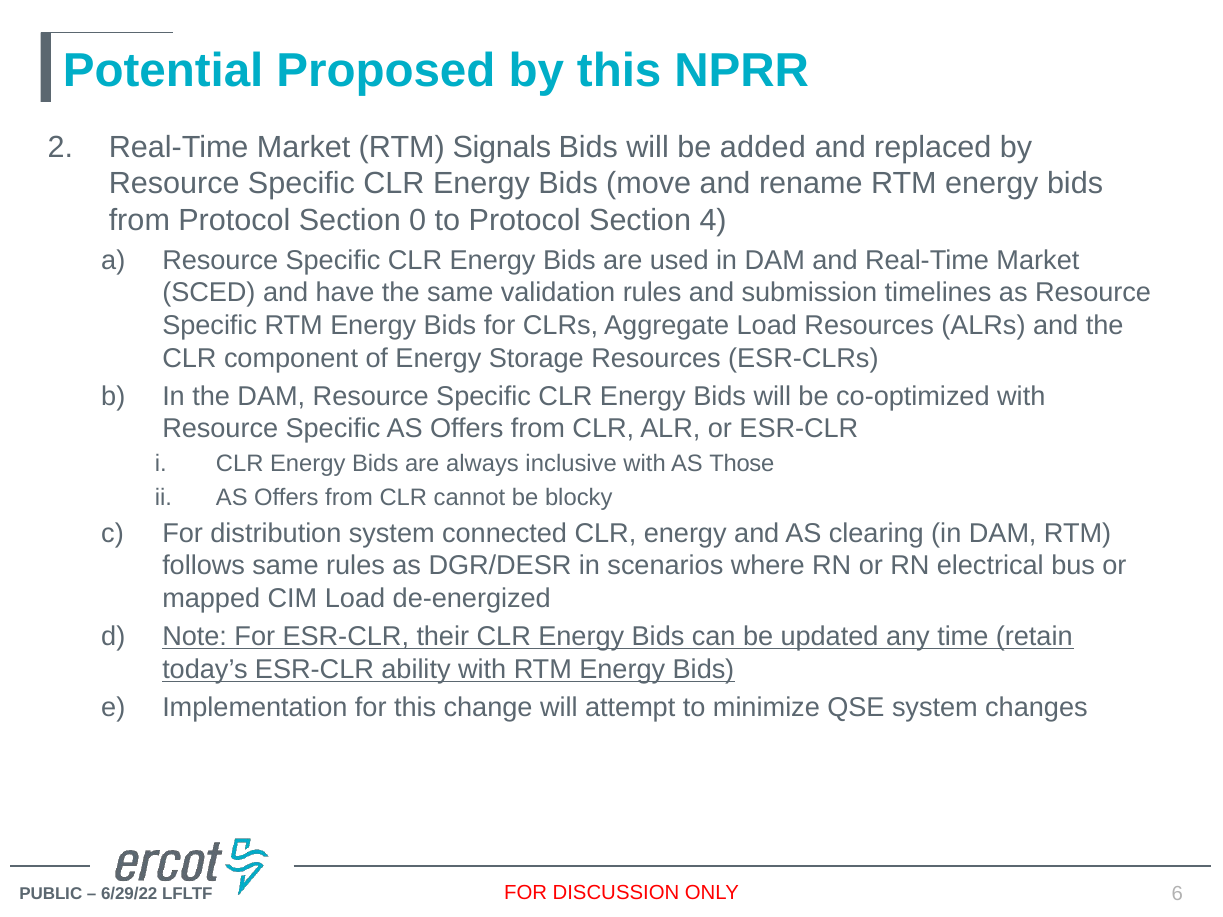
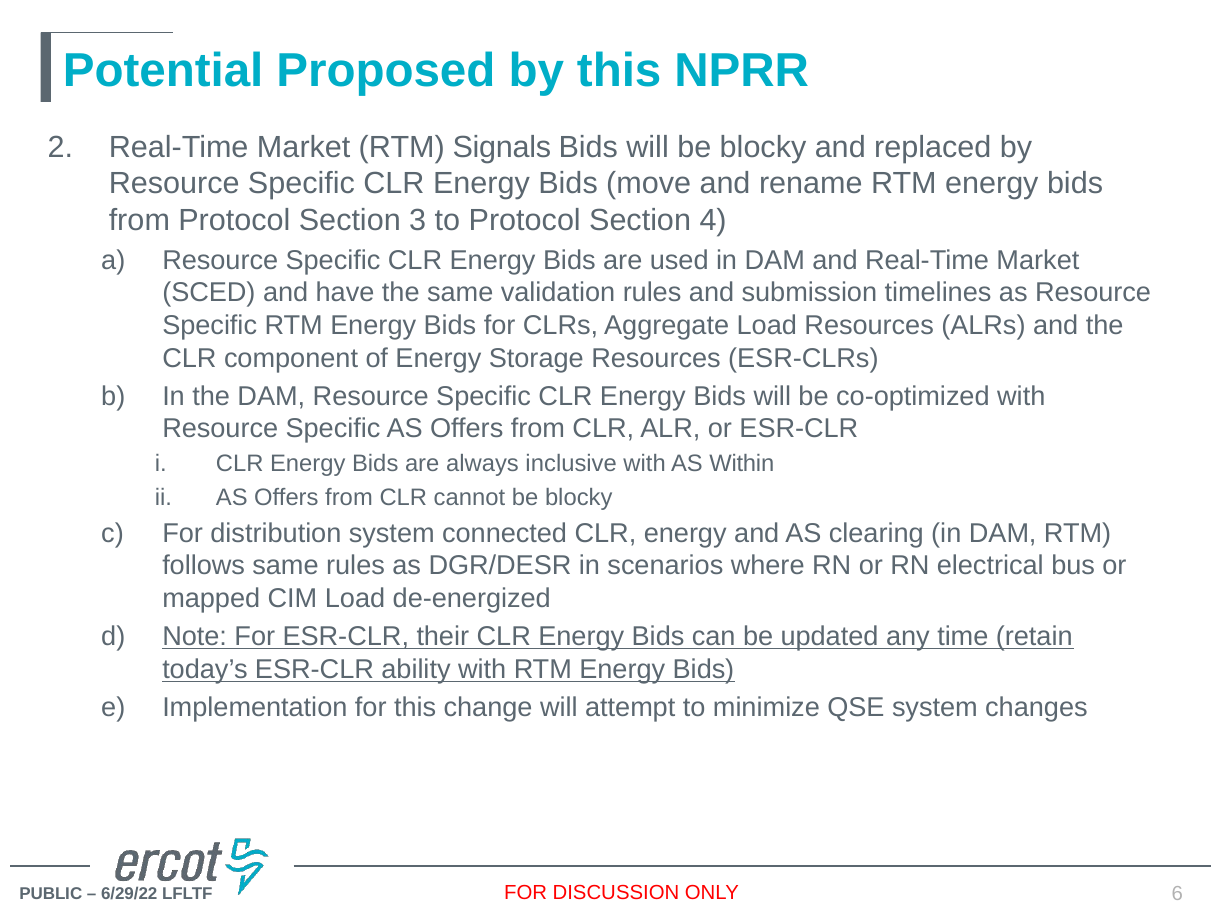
will be added: added -> blocky (763, 147)
0: 0 -> 3 (418, 221)
Those: Those -> Within (742, 464)
